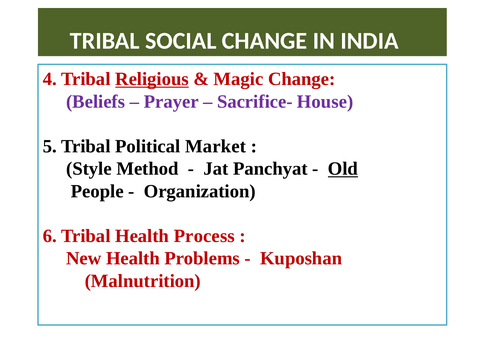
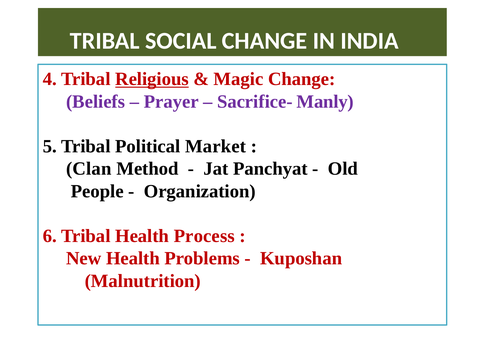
House: House -> Manly (325, 101)
Style: Style -> Clan (89, 169)
Old underline: present -> none (343, 169)
